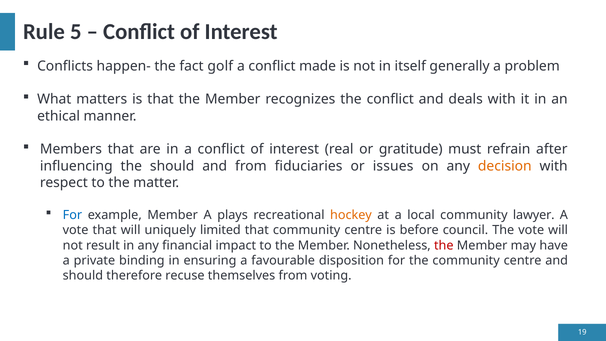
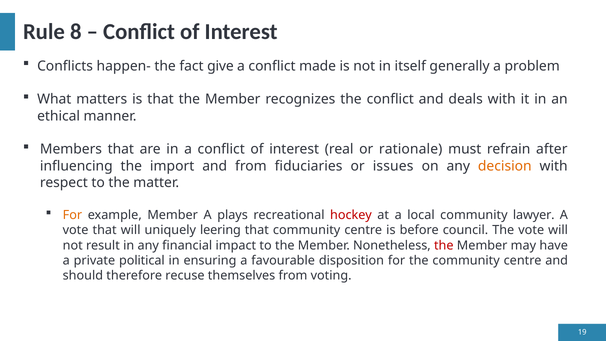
5: 5 -> 8 (76, 32)
golf: golf -> give (220, 66)
gratitude: gratitude -> rationale (411, 149)
the should: should -> import (172, 166)
For colour: blue -> orange (72, 215)
hockey colour: orange -> red (351, 215)
limited: limited -> leering (220, 230)
binding: binding -> political (142, 261)
